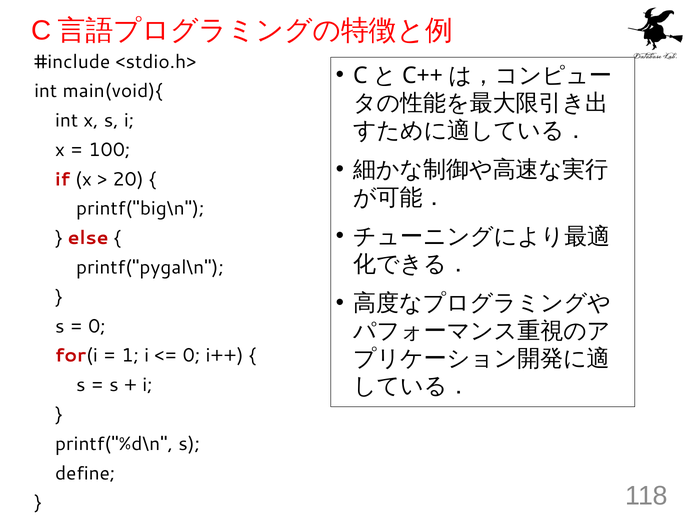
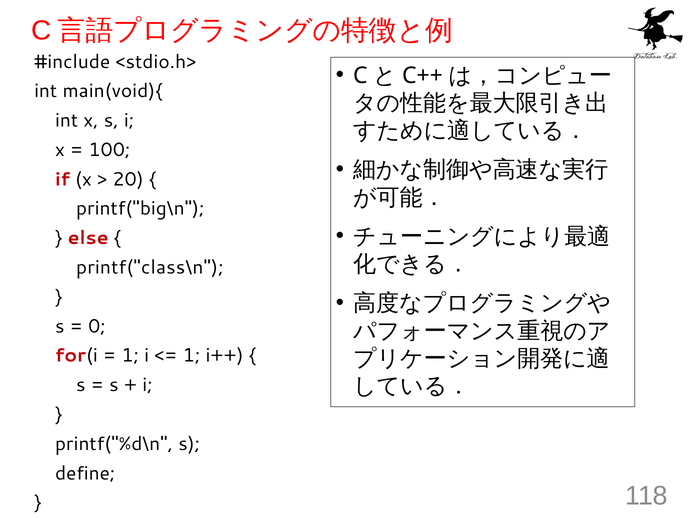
printf("pygal\n: printf("pygal\n -> printf("class\n (150, 267)
0: 0 -> 1 (191, 355)
